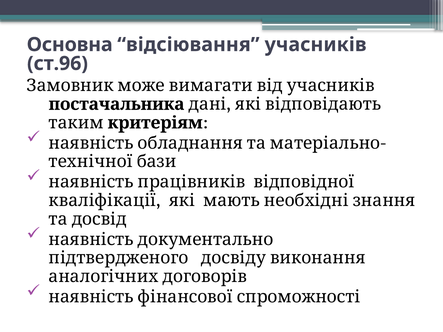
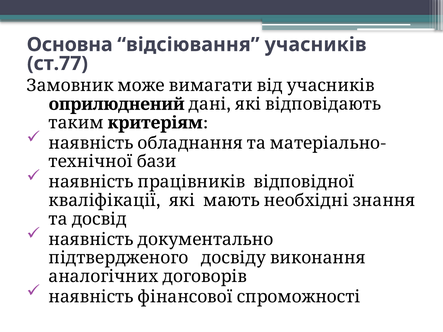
ст.96: ст.96 -> ст.77 (57, 64)
постачальника: постачальника -> оприлюднений (117, 104)
